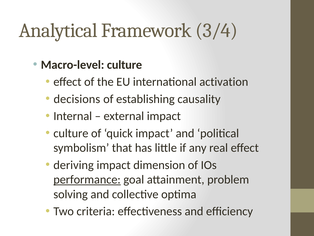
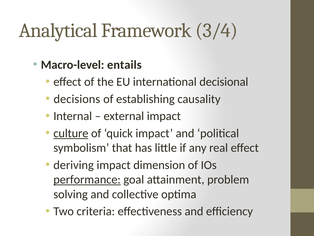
Macro-level culture: culture -> entails (124, 65)
activation: activation -> decisional (224, 82)
culture underline: none -> present (71, 133)
